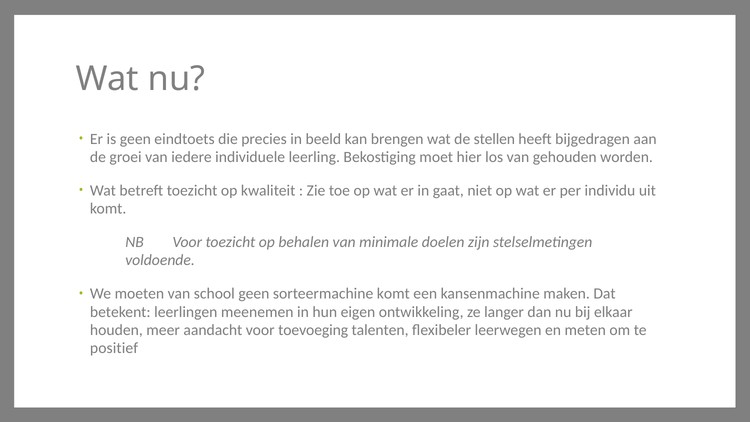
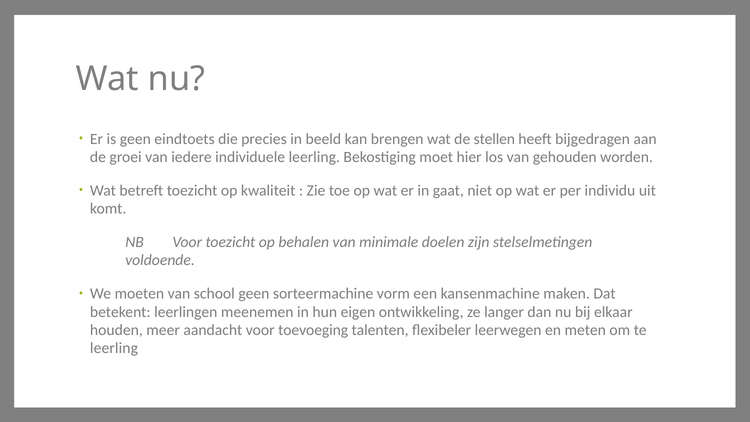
sorteermachine komt: komt -> vorm (393, 294)
positief: positief -> leerling (114, 348)
